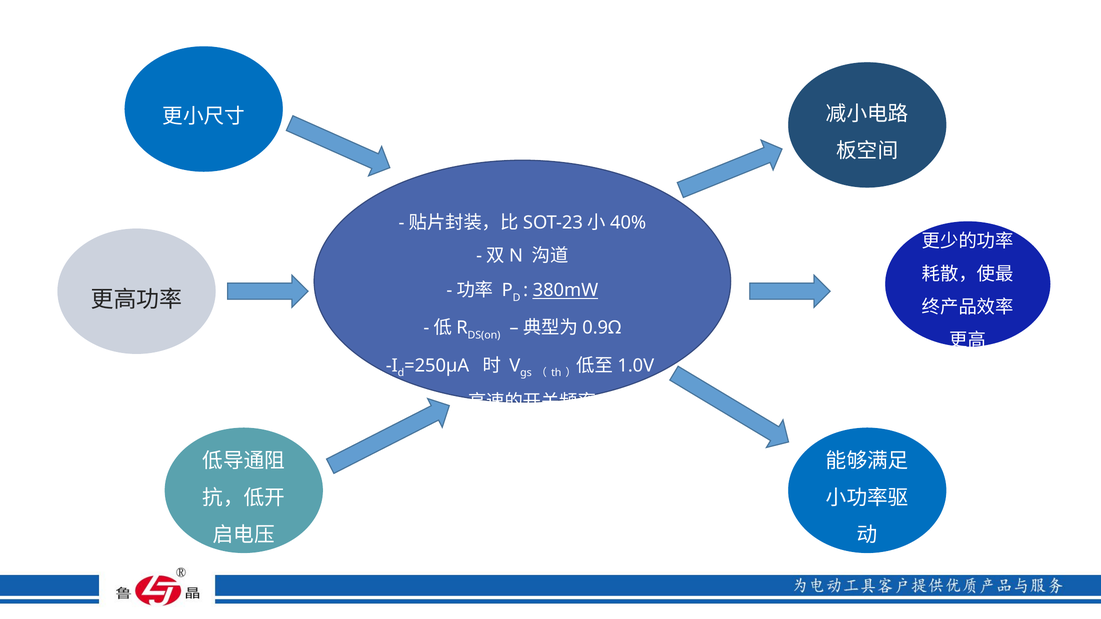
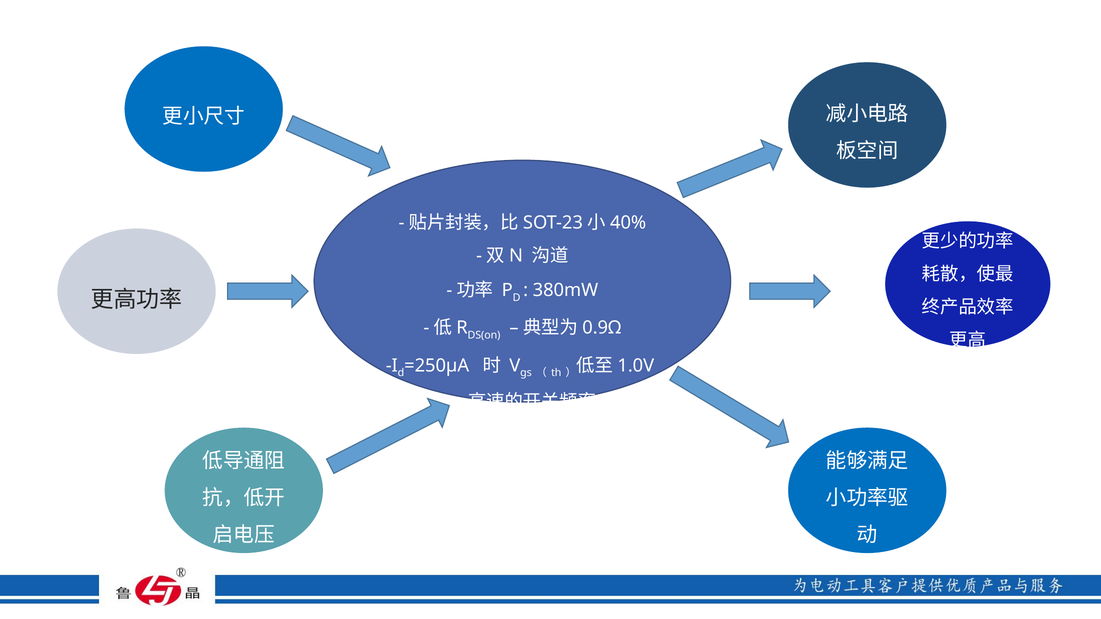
380mW underline: present -> none (565, 291)
